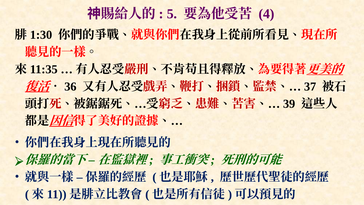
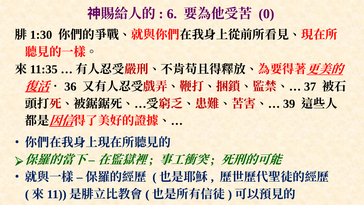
5: 5 -> 6 (172, 14)
4: 4 -> 0 (267, 14)
